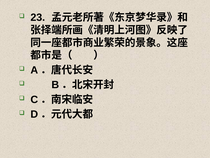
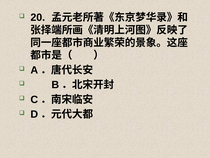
23: 23 -> 20 (38, 17)
